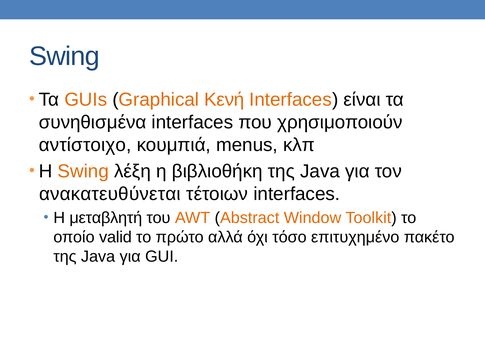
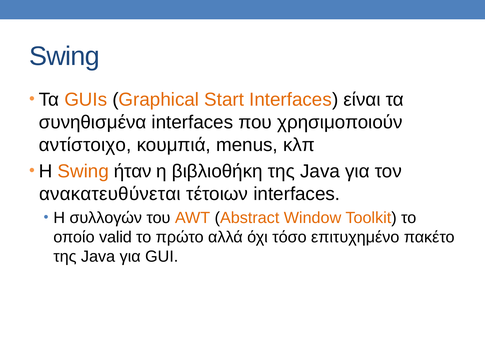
Κενή: Κενή -> Start (224, 100)
λέξη: λέξη -> ήταν (133, 172)
μεταβλητή: μεταβλητή -> συλλογών (106, 218)
